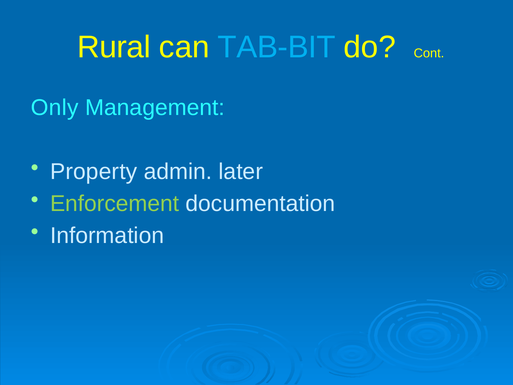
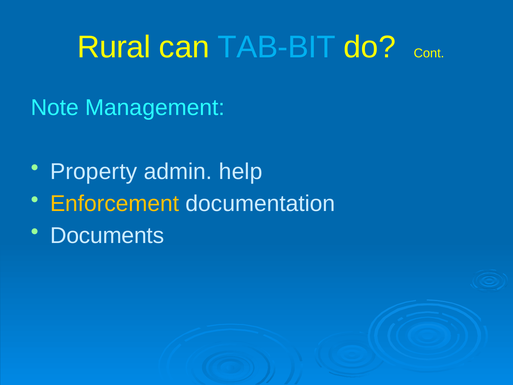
Only: Only -> Note (55, 108)
later: later -> help (241, 171)
Enforcement colour: light green -> yellow (115, 203)
Information: Information -> Documents (107, 235)
